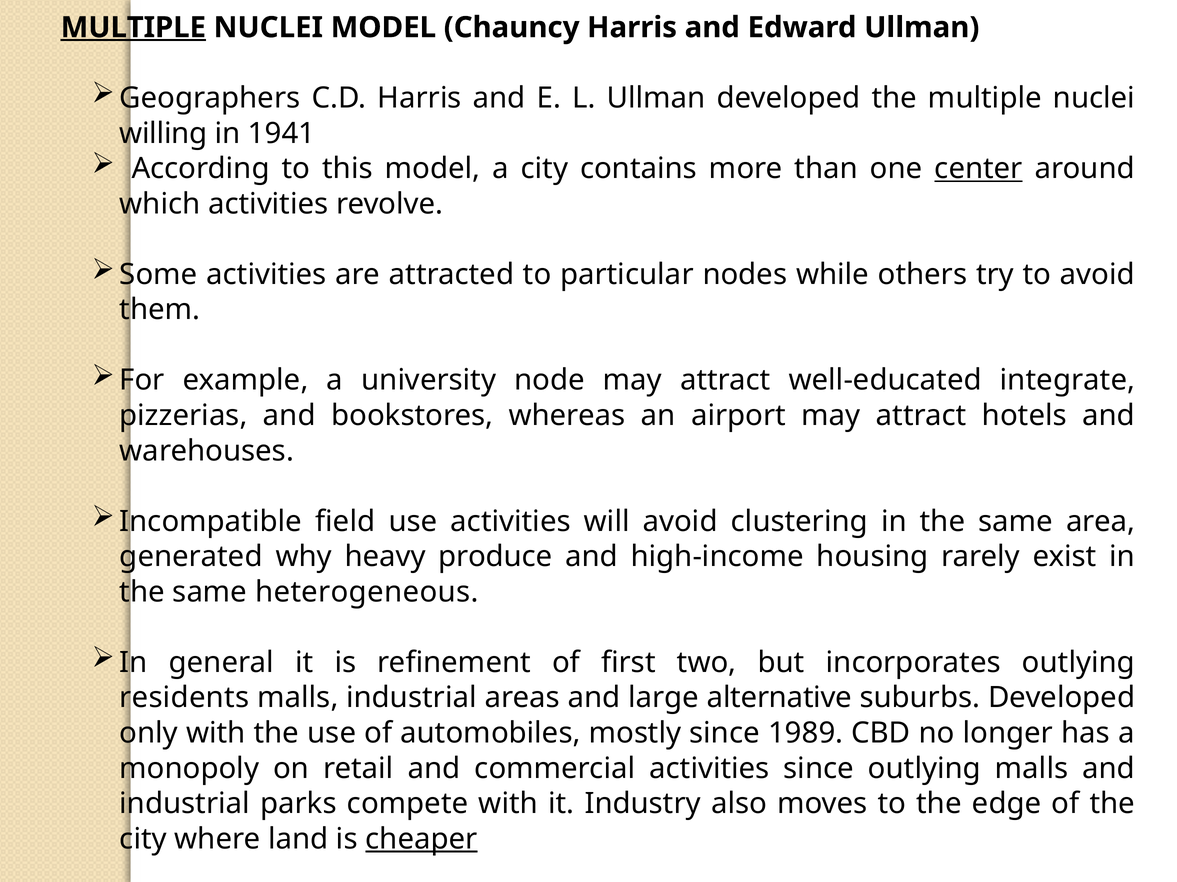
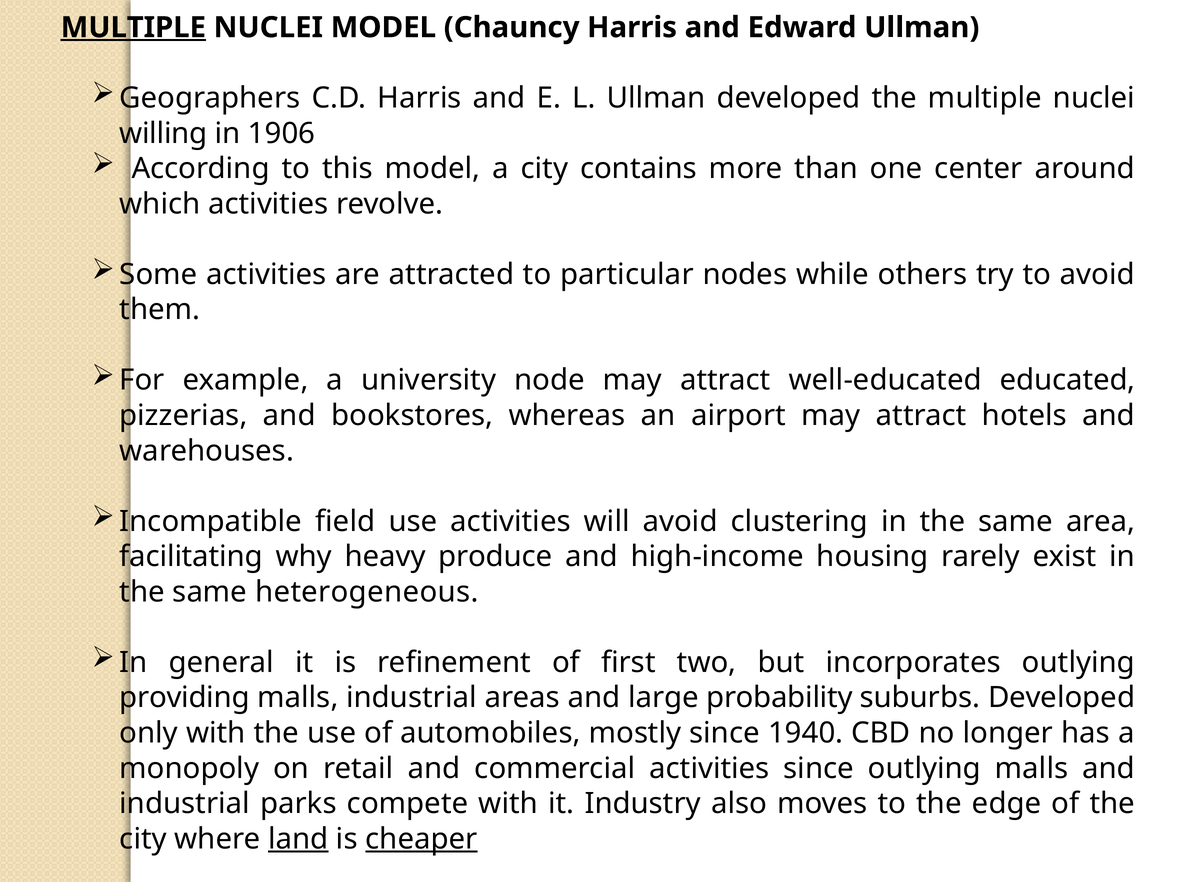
1941: 1941 -> 1906 (282, 133)
center underline: present -> none (979, 169)
integrate: integrate -> educated (1068, 381)
generated: generated -> facilitating (191, 557)
residents: residents -> providing (185, 698)
alternative: alternative -> probability (779, 698)
1989: 1989 -> 1940 (806, 734)
land underline: none -> present (298, 840)
